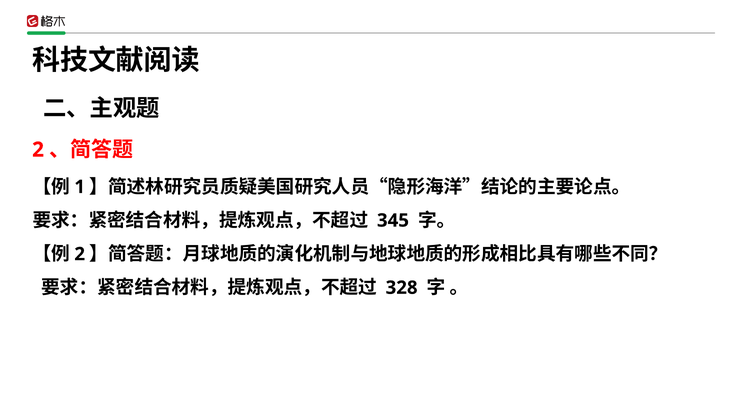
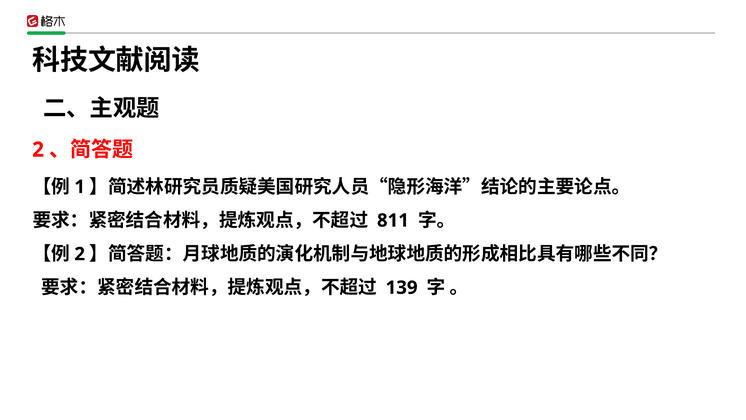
345: 345 -> 811 (393, 220)
328: 328 -> 139 (402, 287)
